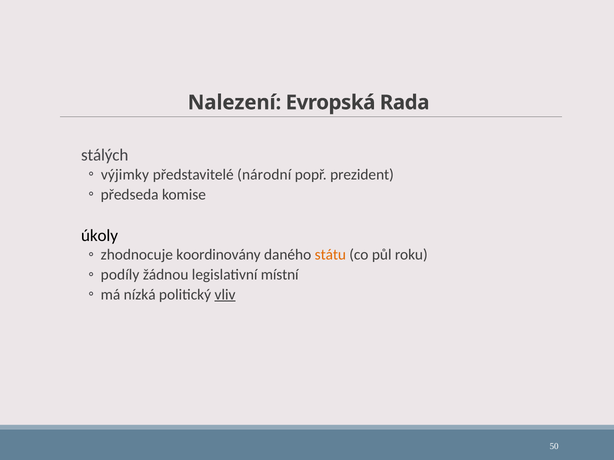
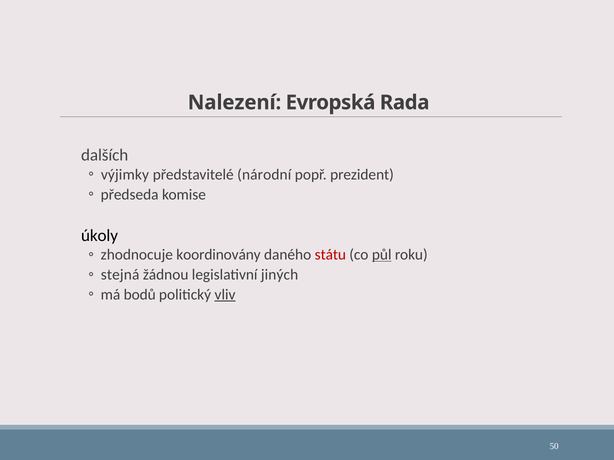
stálých: stálých -> dalších (105, 155)
státu colour: orange -> red (330, 255)
půl underline: none -> present (382, 255)
podíly: podíly -> stejná (120, 275)
místní: místní -> jiných (280, 275)
nízká: nízká -> bodů (140, 295)
